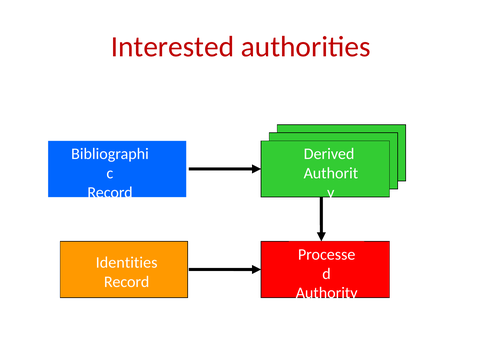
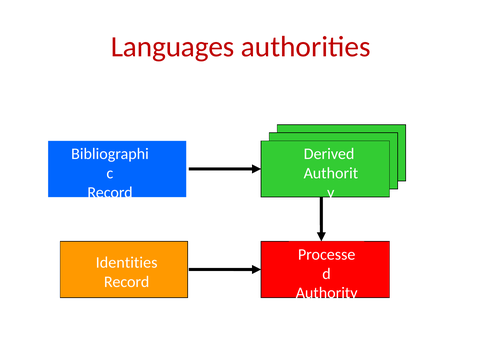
Interested: Interested -> Languages (173, 47)
